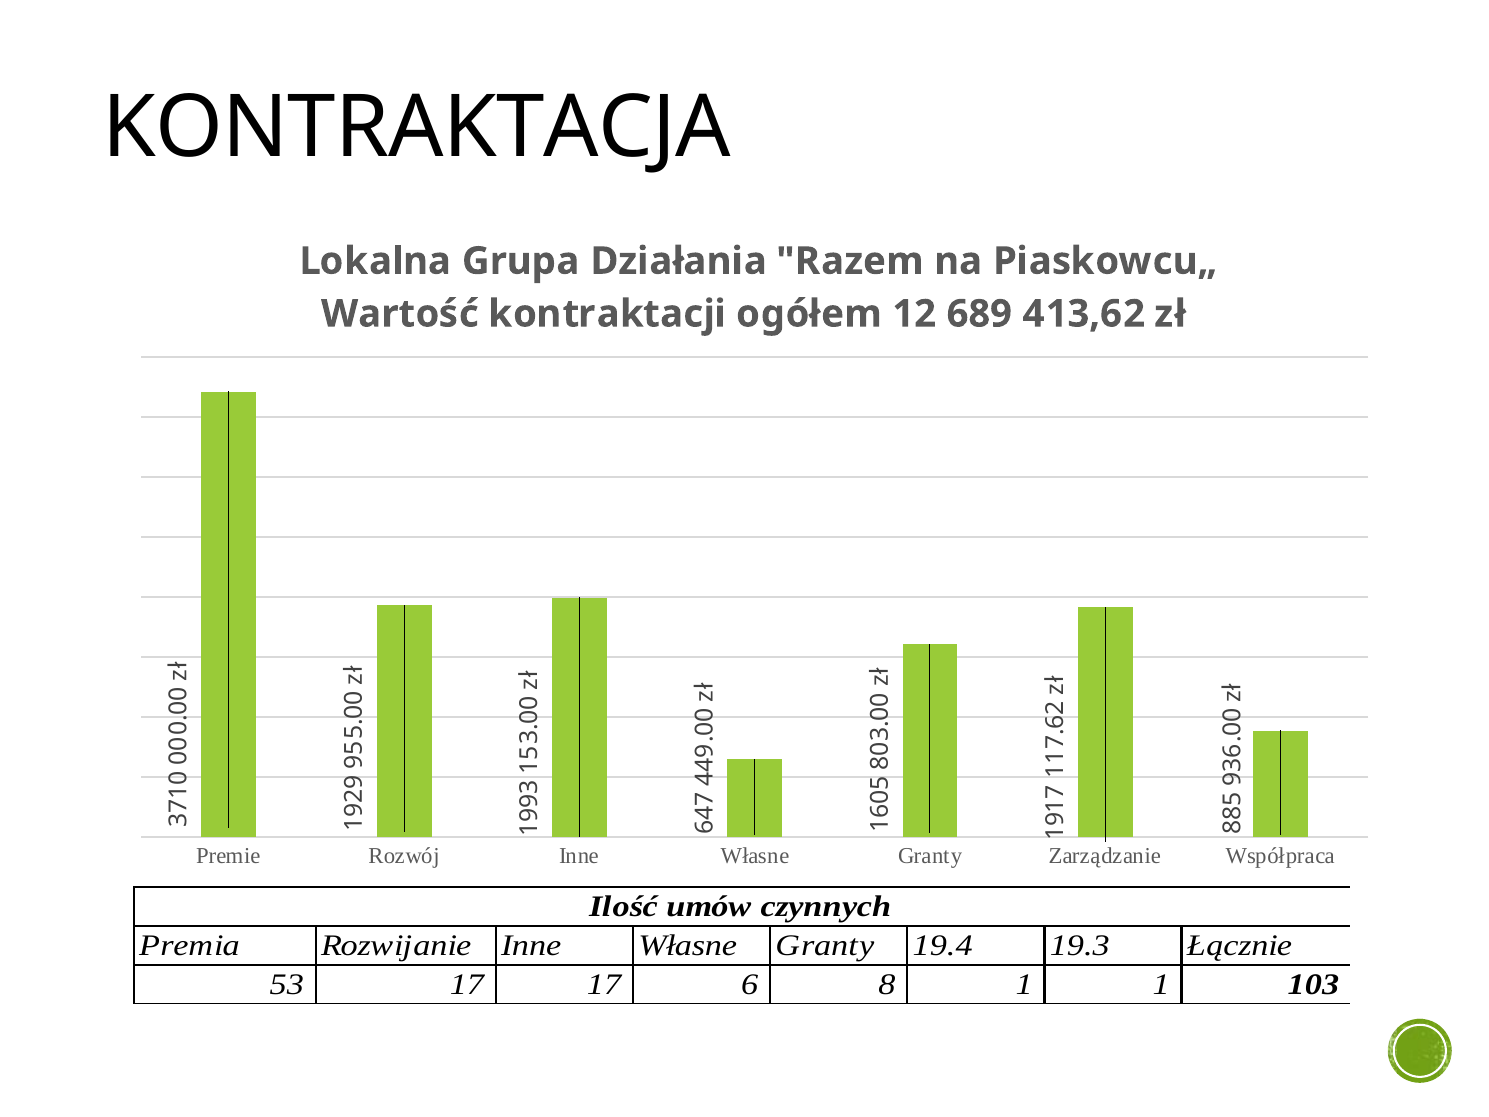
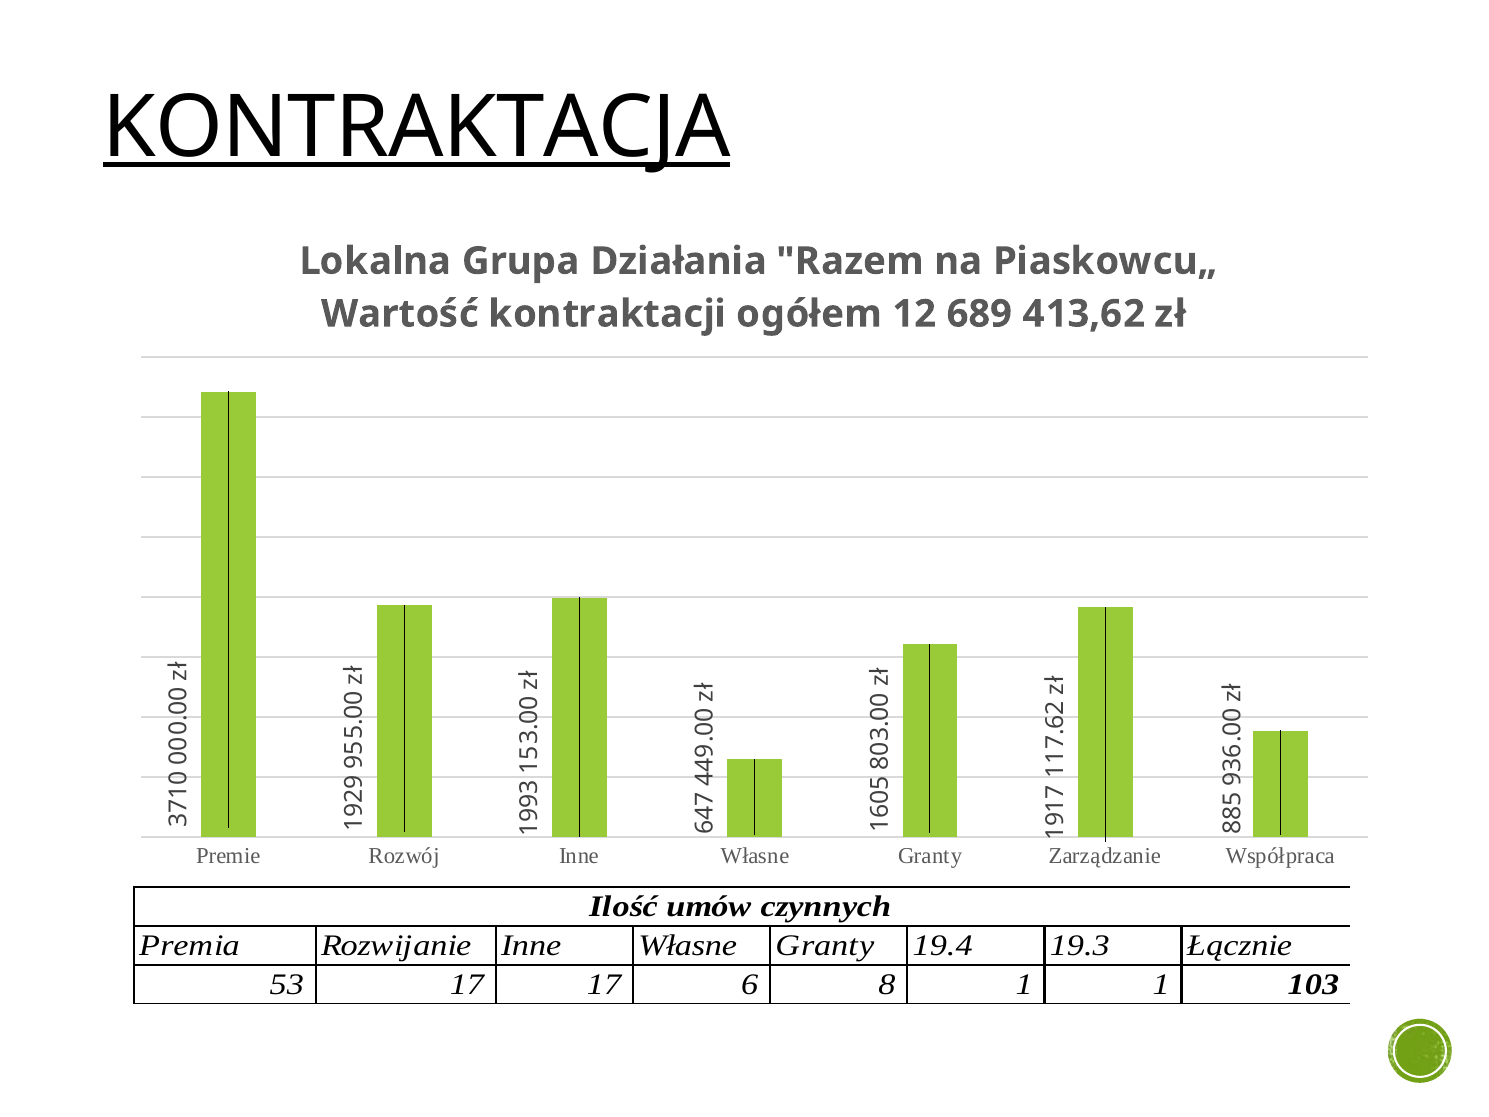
KONTRAKTACJA underline: none -> present (417, 127)
